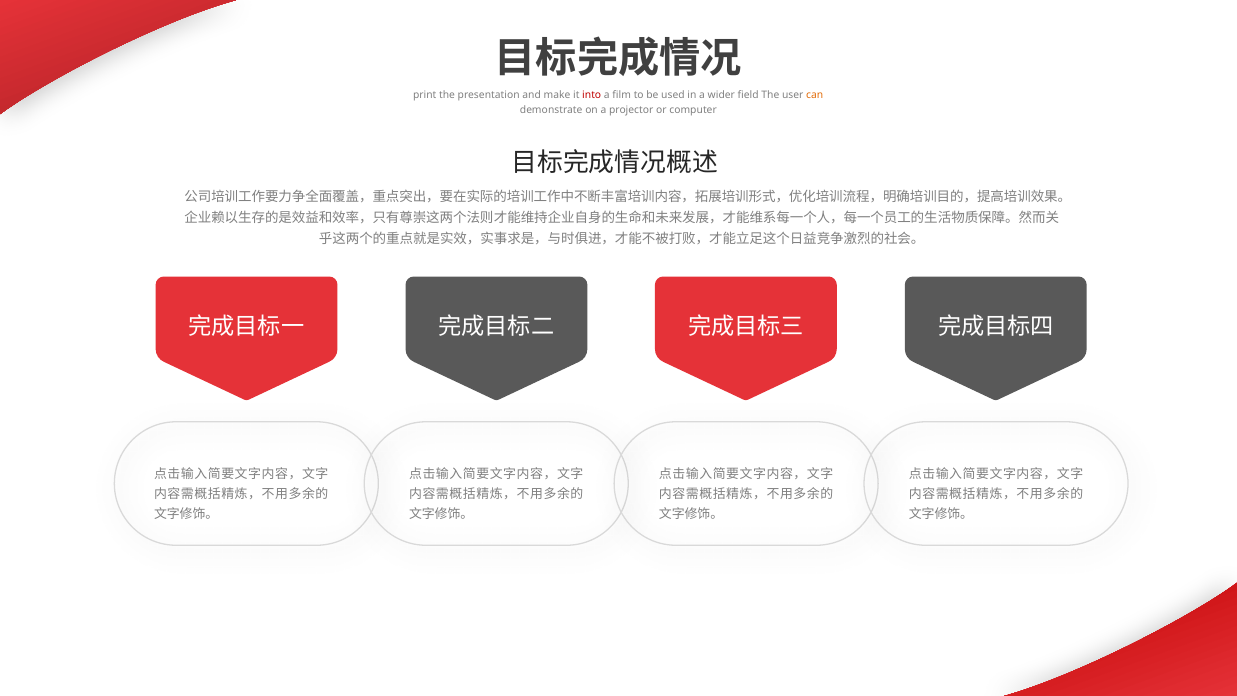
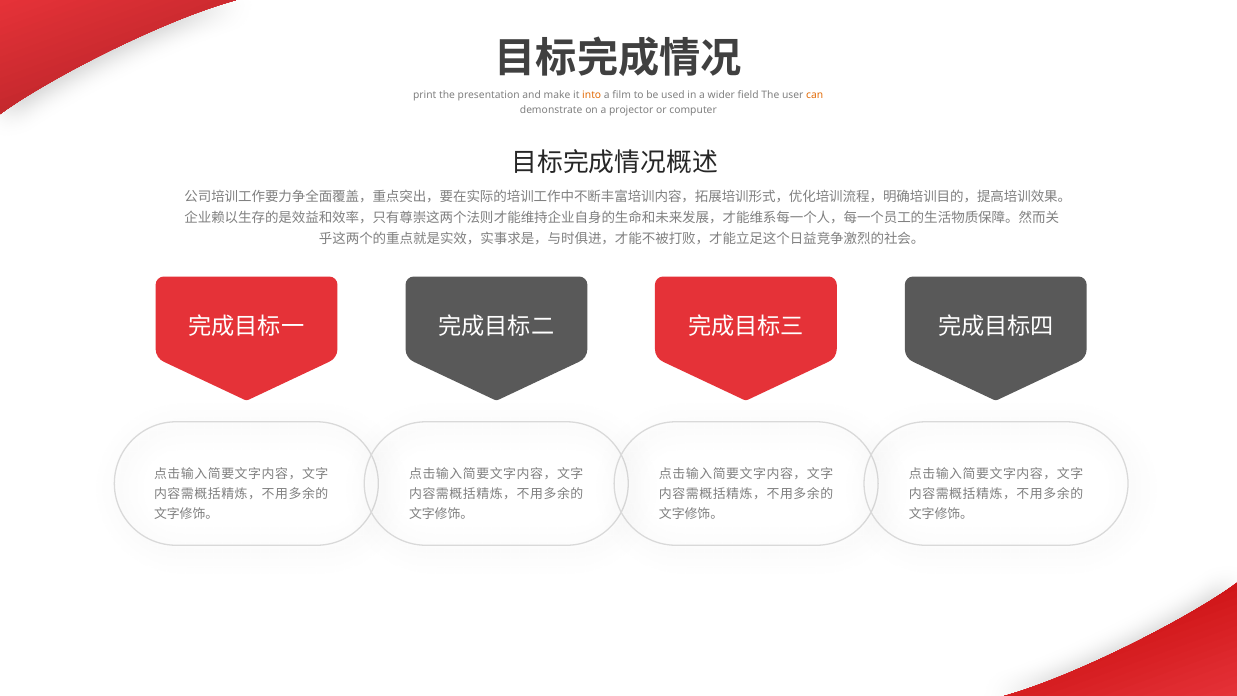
into colour: red -> orange (592, 95)
